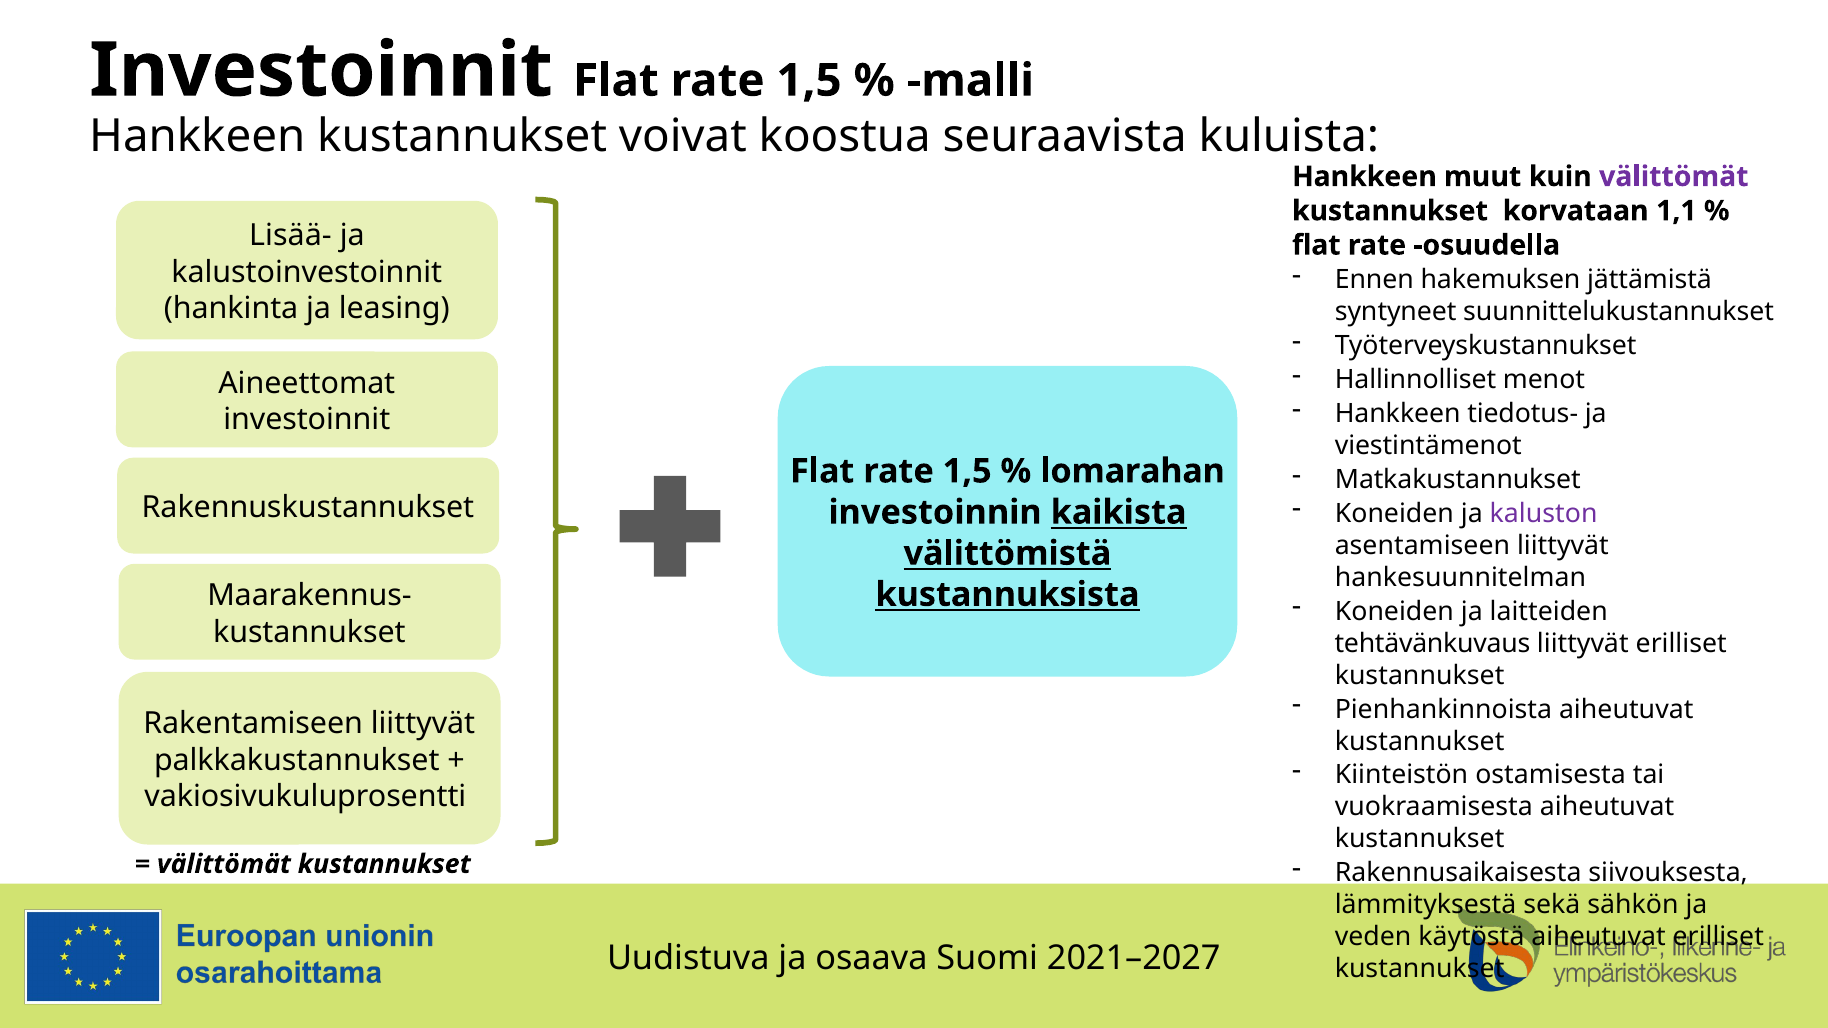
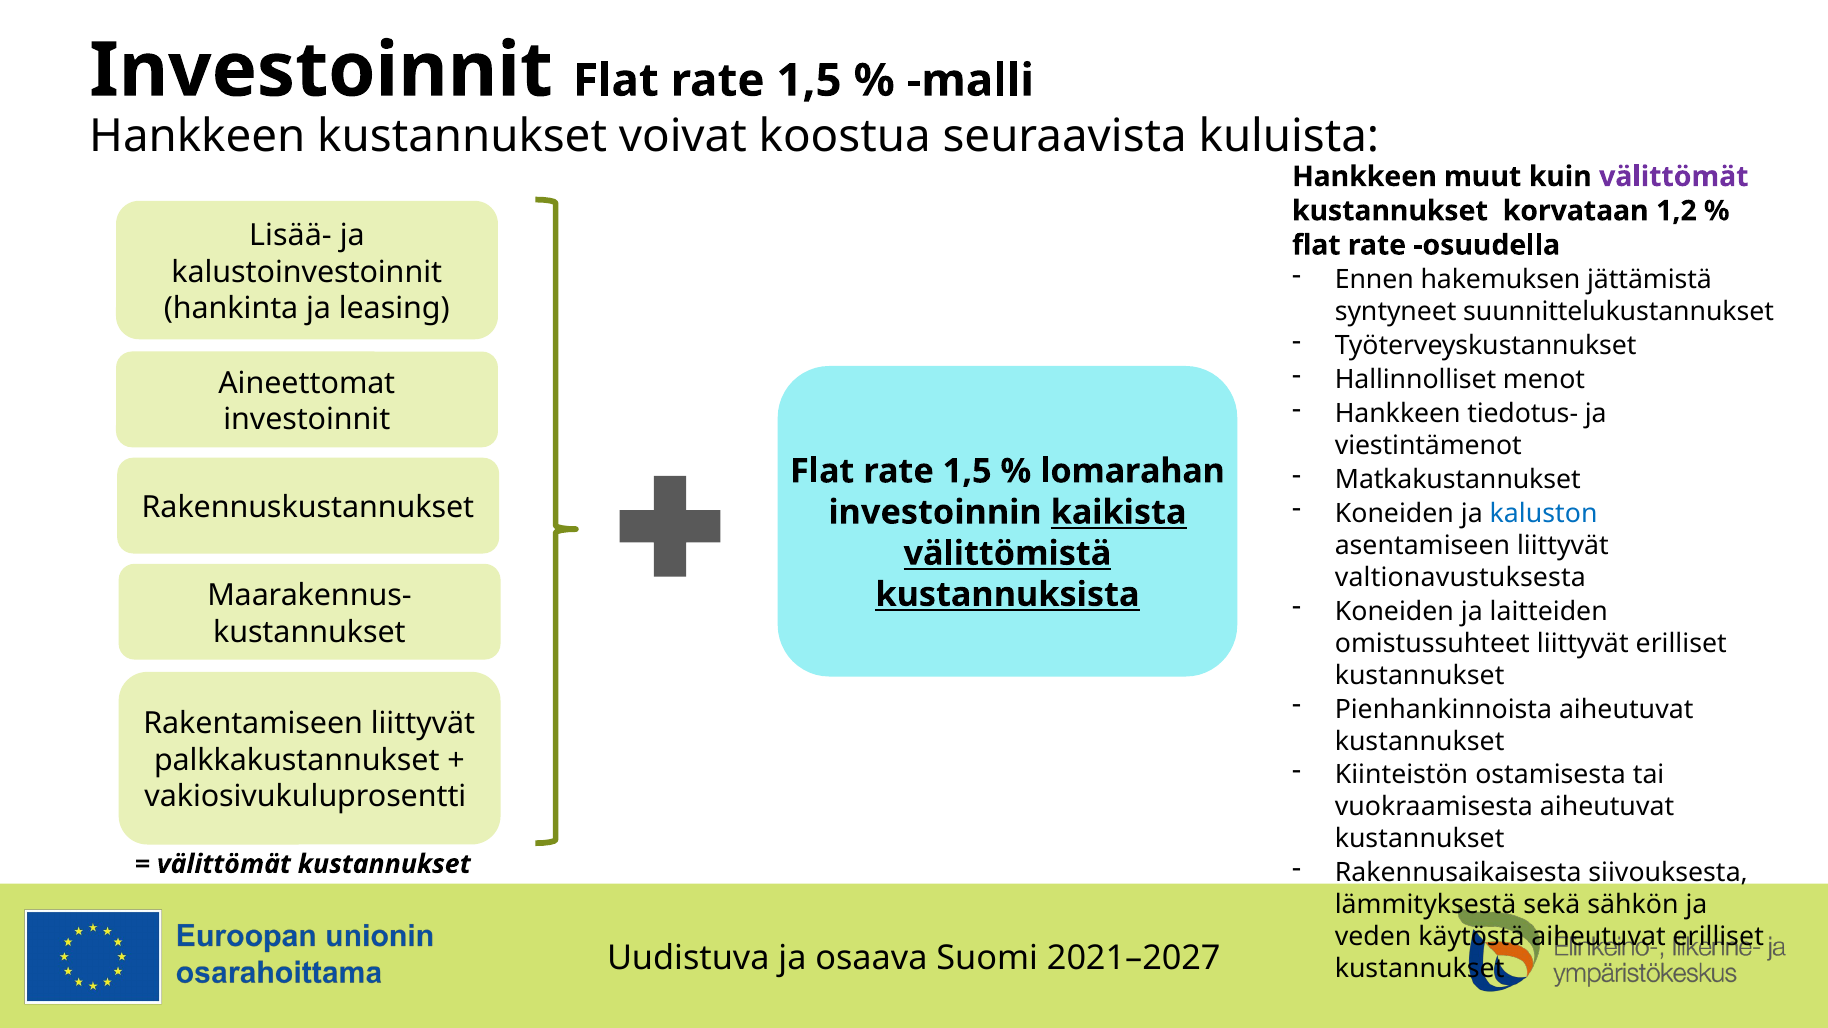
1,1: 1,1 -> 1,2 (1676, 211)
kaluston colour: purple -> blue (1544, 514)
hankesuunnitelman: hankesuunnitelman -> valtionavustuksesta (1460, 578)
tehtävänkuvaus: tehtävänkuvaus -> omistussuhteet (1432, 644)
